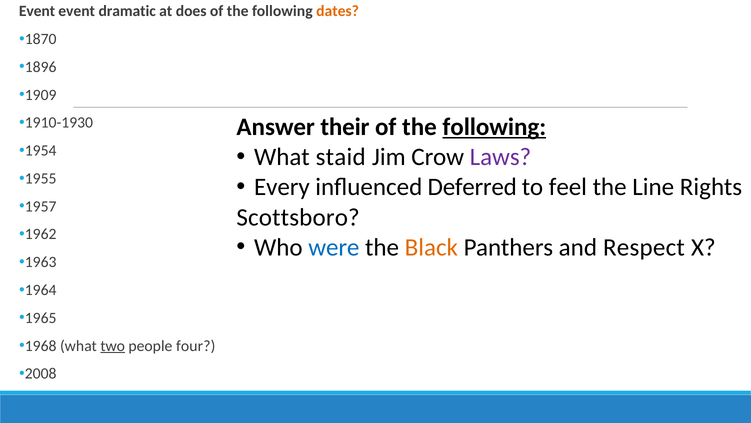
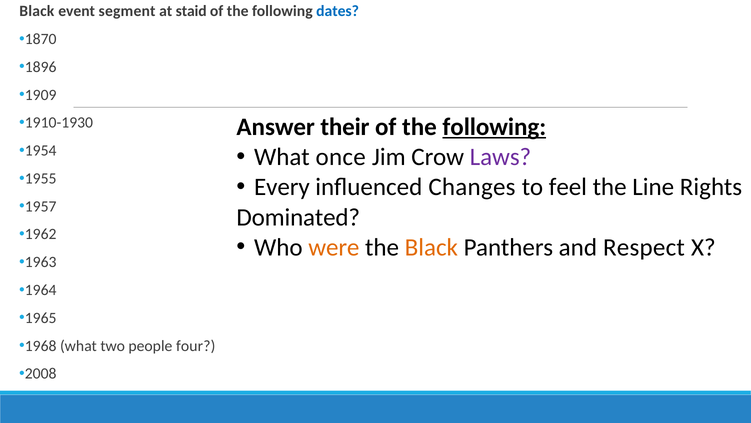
Event: Event -> Black (37, 11)
dramatic: dramatic -> segment (127, 11)
does: does -> staid (191, 11)
dates colour: orange -> blue (338, 11)
staid: staid -> once (341, 157)
Deferred: Deferred -> Changes (472, 187)
Scottsboro: Scottsboro -> Dominated (298, 217)
were colour: blue -> orange (334, 247)
two underline: present -> none (113, 345)
